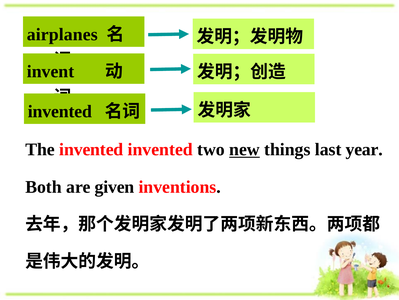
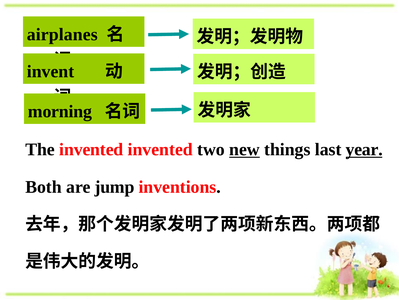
invented: invented -> morning (60, 111)
year underline: none -> present (364, 149)
given: given -> jump (114, 186)
